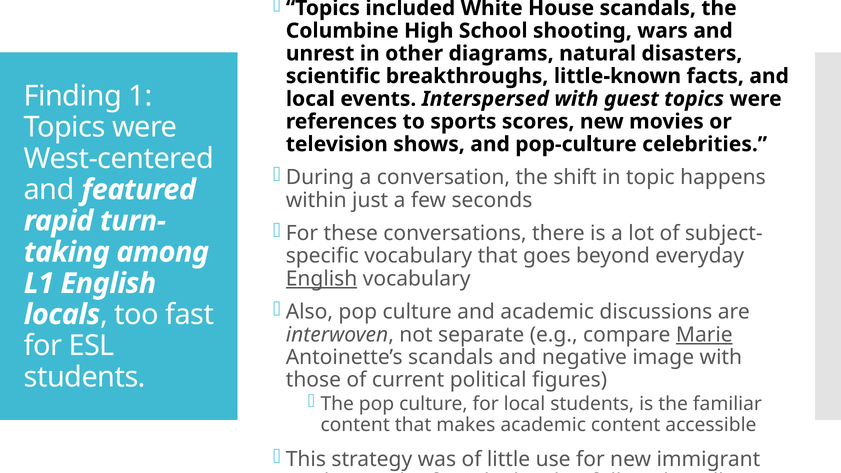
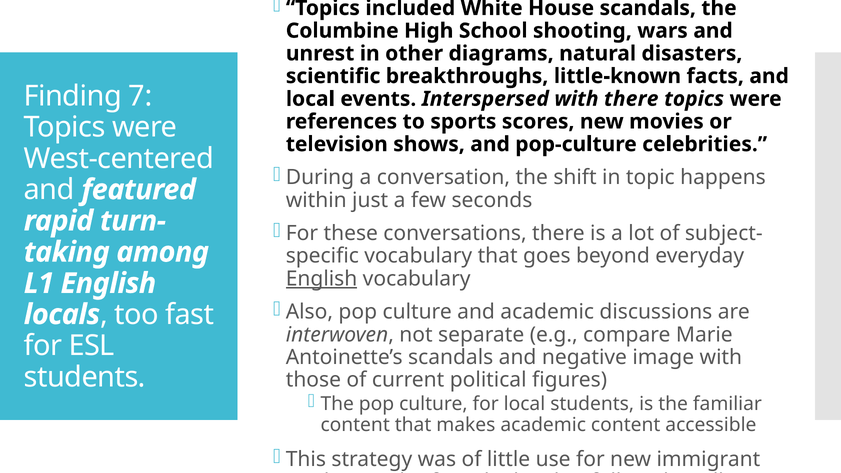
1: 1 -> 7 (140, 96)
with guest: guest -> there (631, 99)
Marie underline: present -> none (704, 335)
